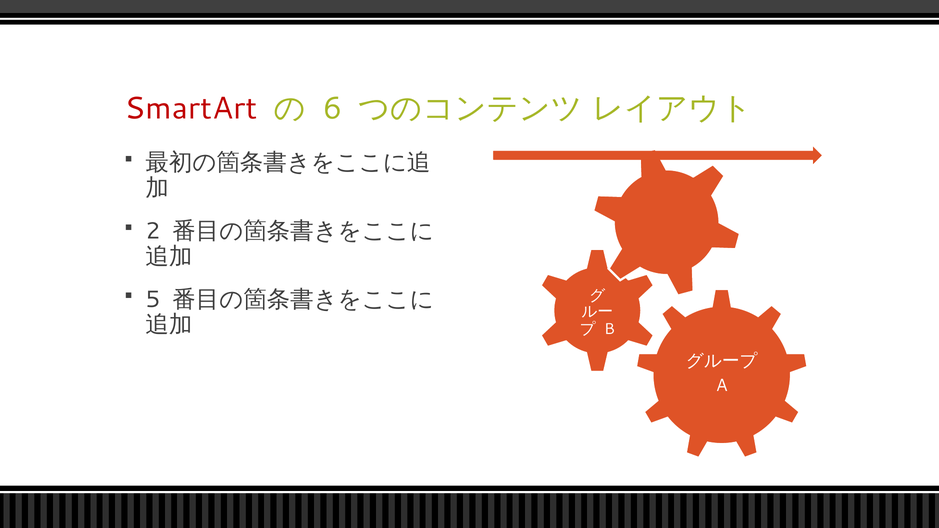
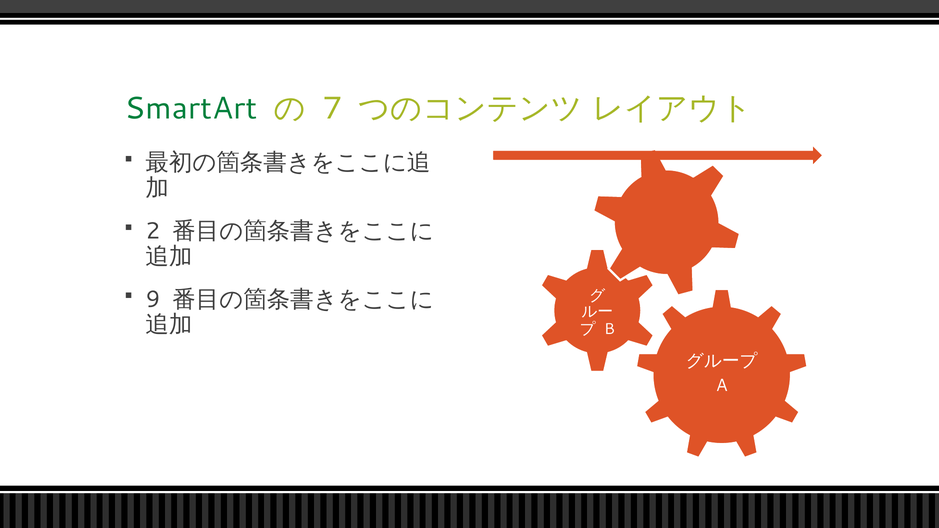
SmartArt colour: red -> green (191, 108)
6: 6 -> 7 (332, 108)
5: 5 -> 9 (153, 299)
